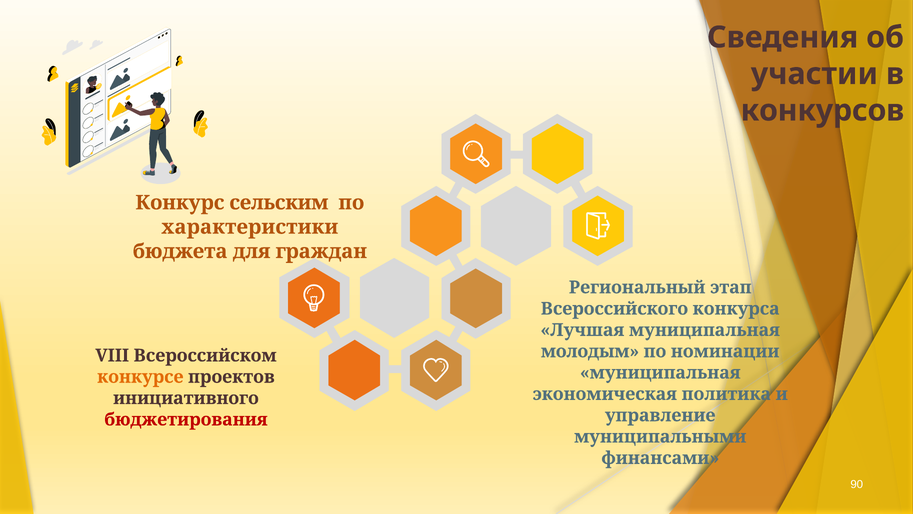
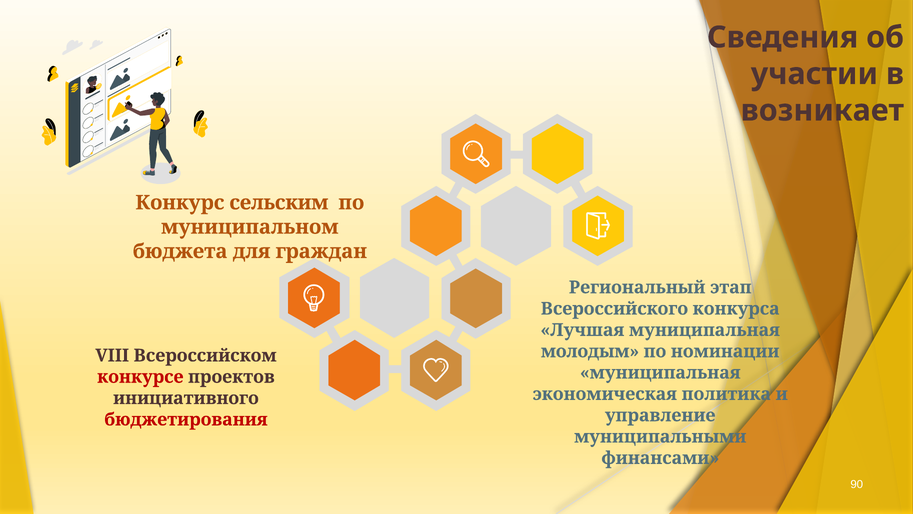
конкурсов: конкурсов -> возникает (822, 110)
характеристики: характеристики -> муниципальном (250, 227)
конкурсе colour: orange -> red (140, 377)
